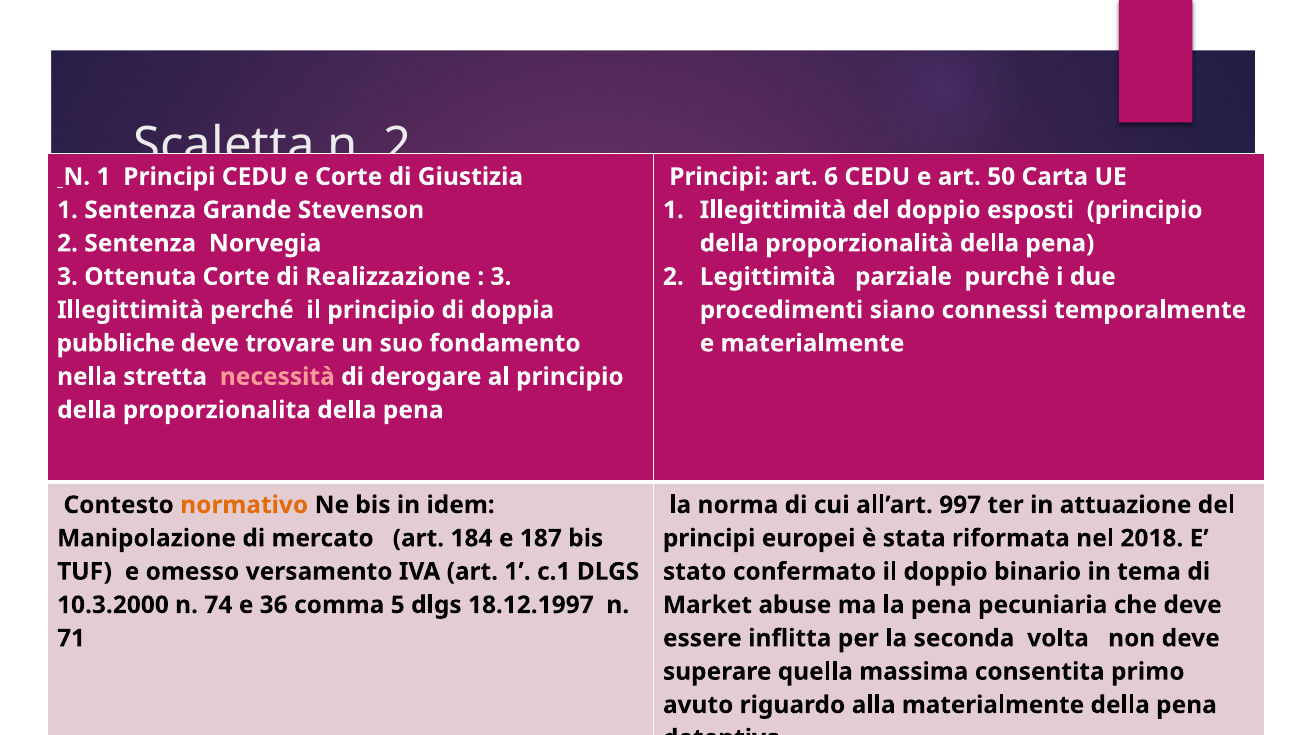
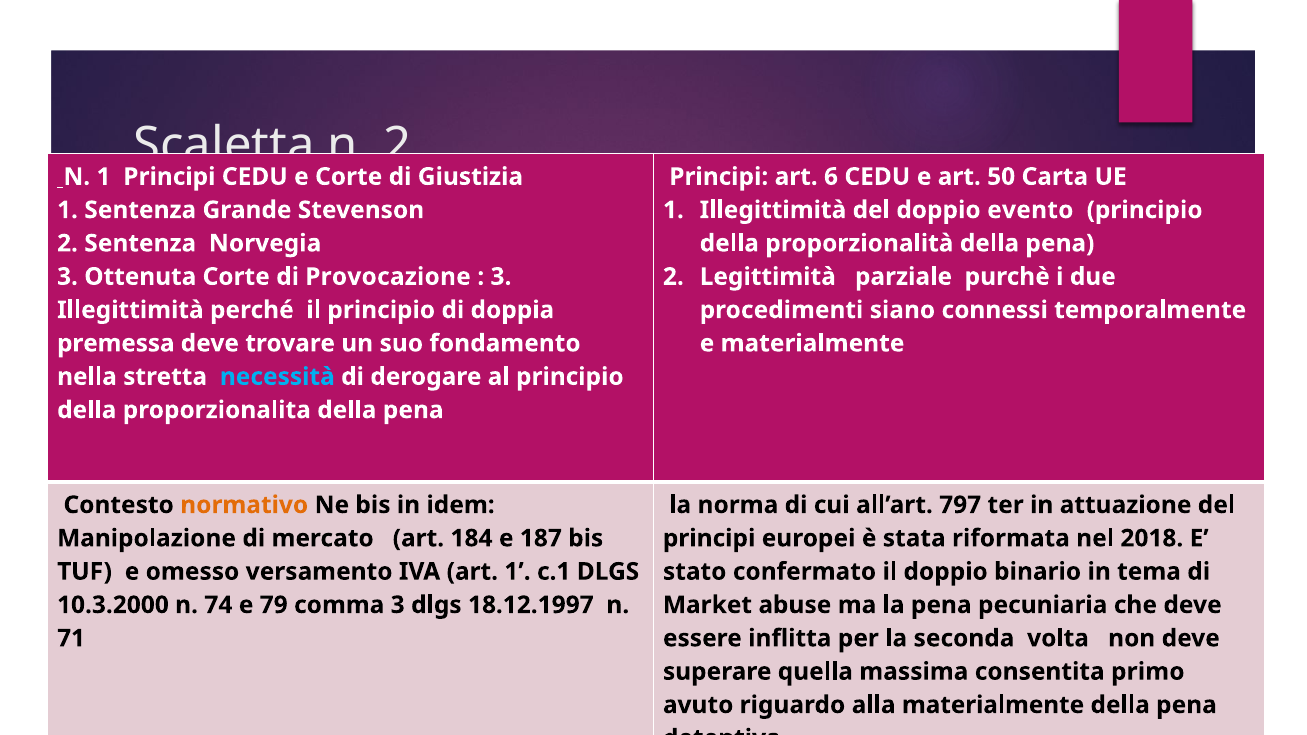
esposti: esposti -> evento (1030, 210)
Realizzazione: Realizzazione -> Provocazione (388, 277)
pubbliche: pubbliche -> premessa (116, 343)
necessità colour: pink -> light blue (277, 377)
997: 997 -> 797 (960, 505)
36: 36 -> 79 (274, 605)
comma 5: 5 -> 3 (398, 605)
